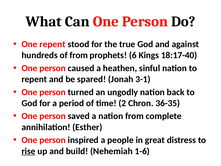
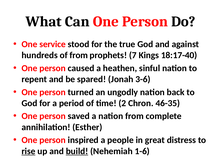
One repent: repent -> service (53, 44)
6: 6 -> 7 (133, 55)
3-1: 3-1 -> 3-6 (143, 79)
36-35: 36-35 -> 46-35 (168, 103)
build underline: none -> present (77, 151)
